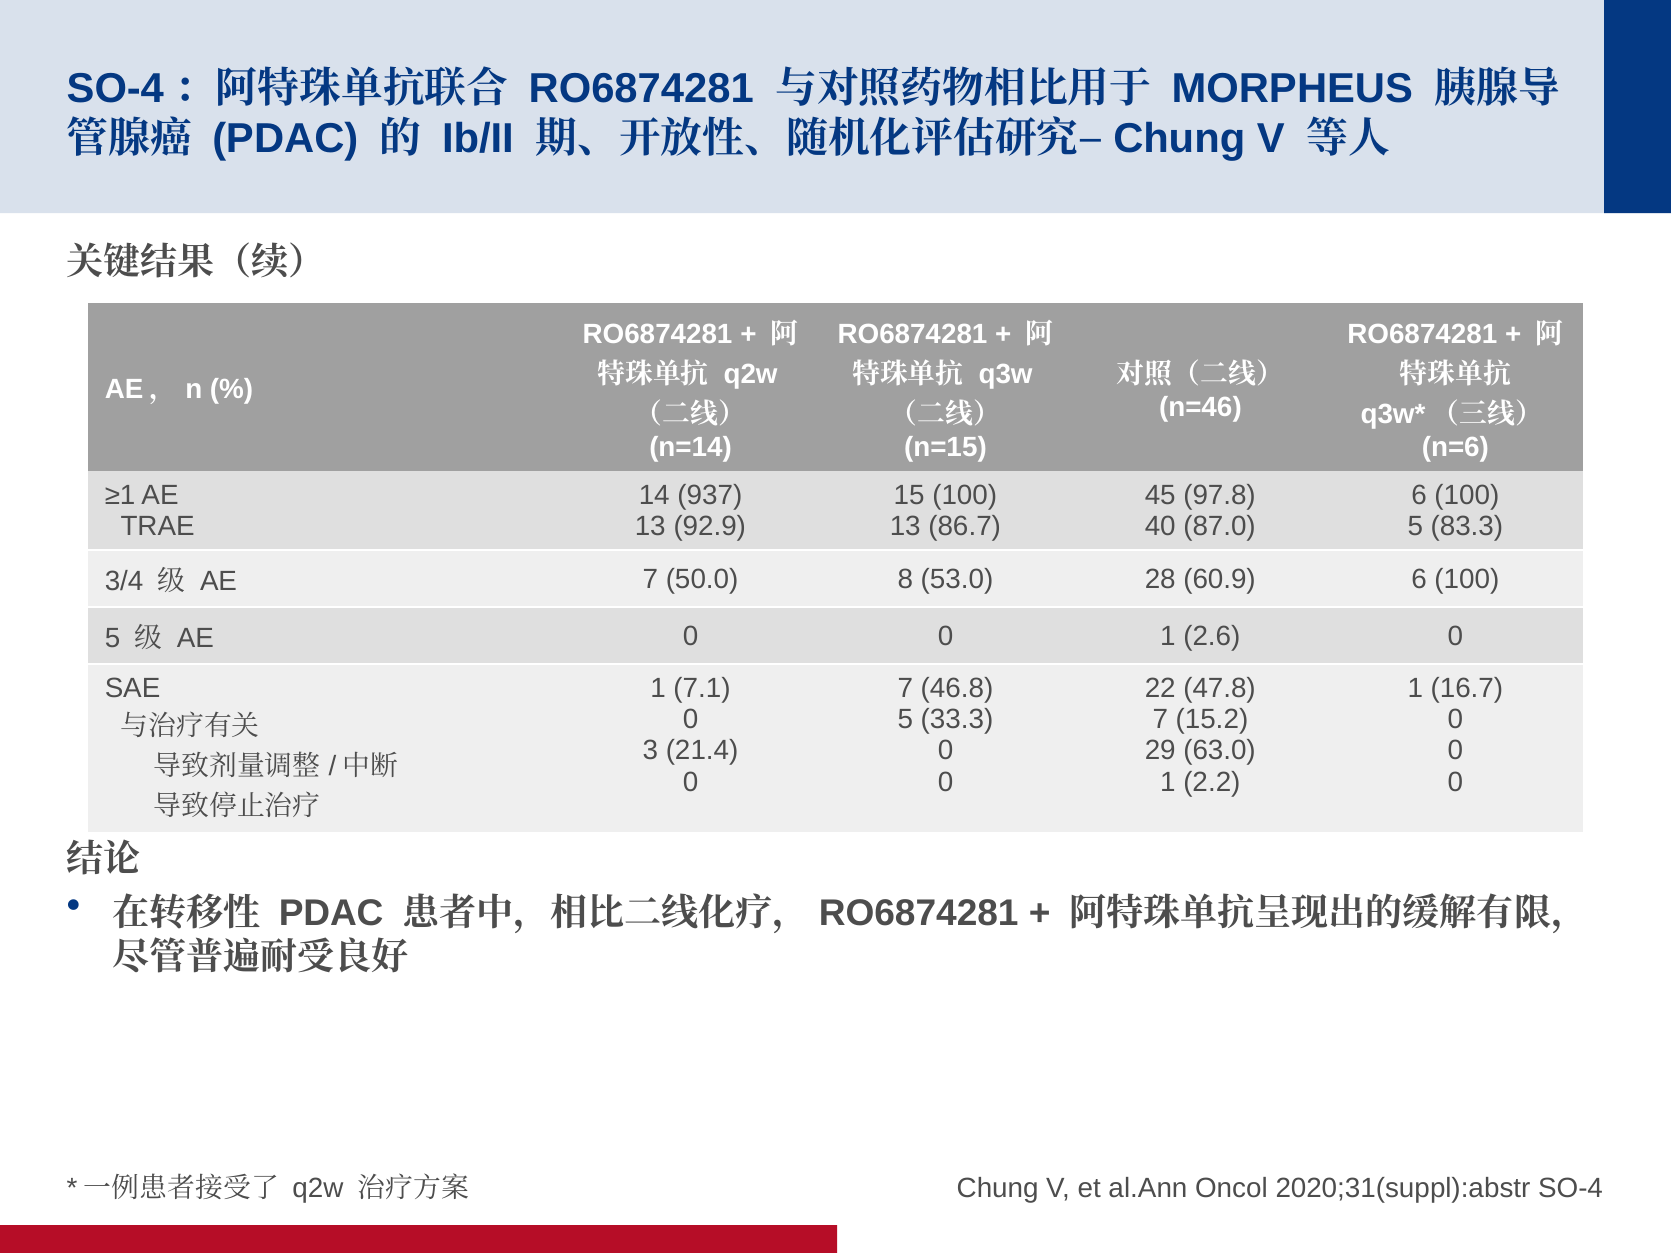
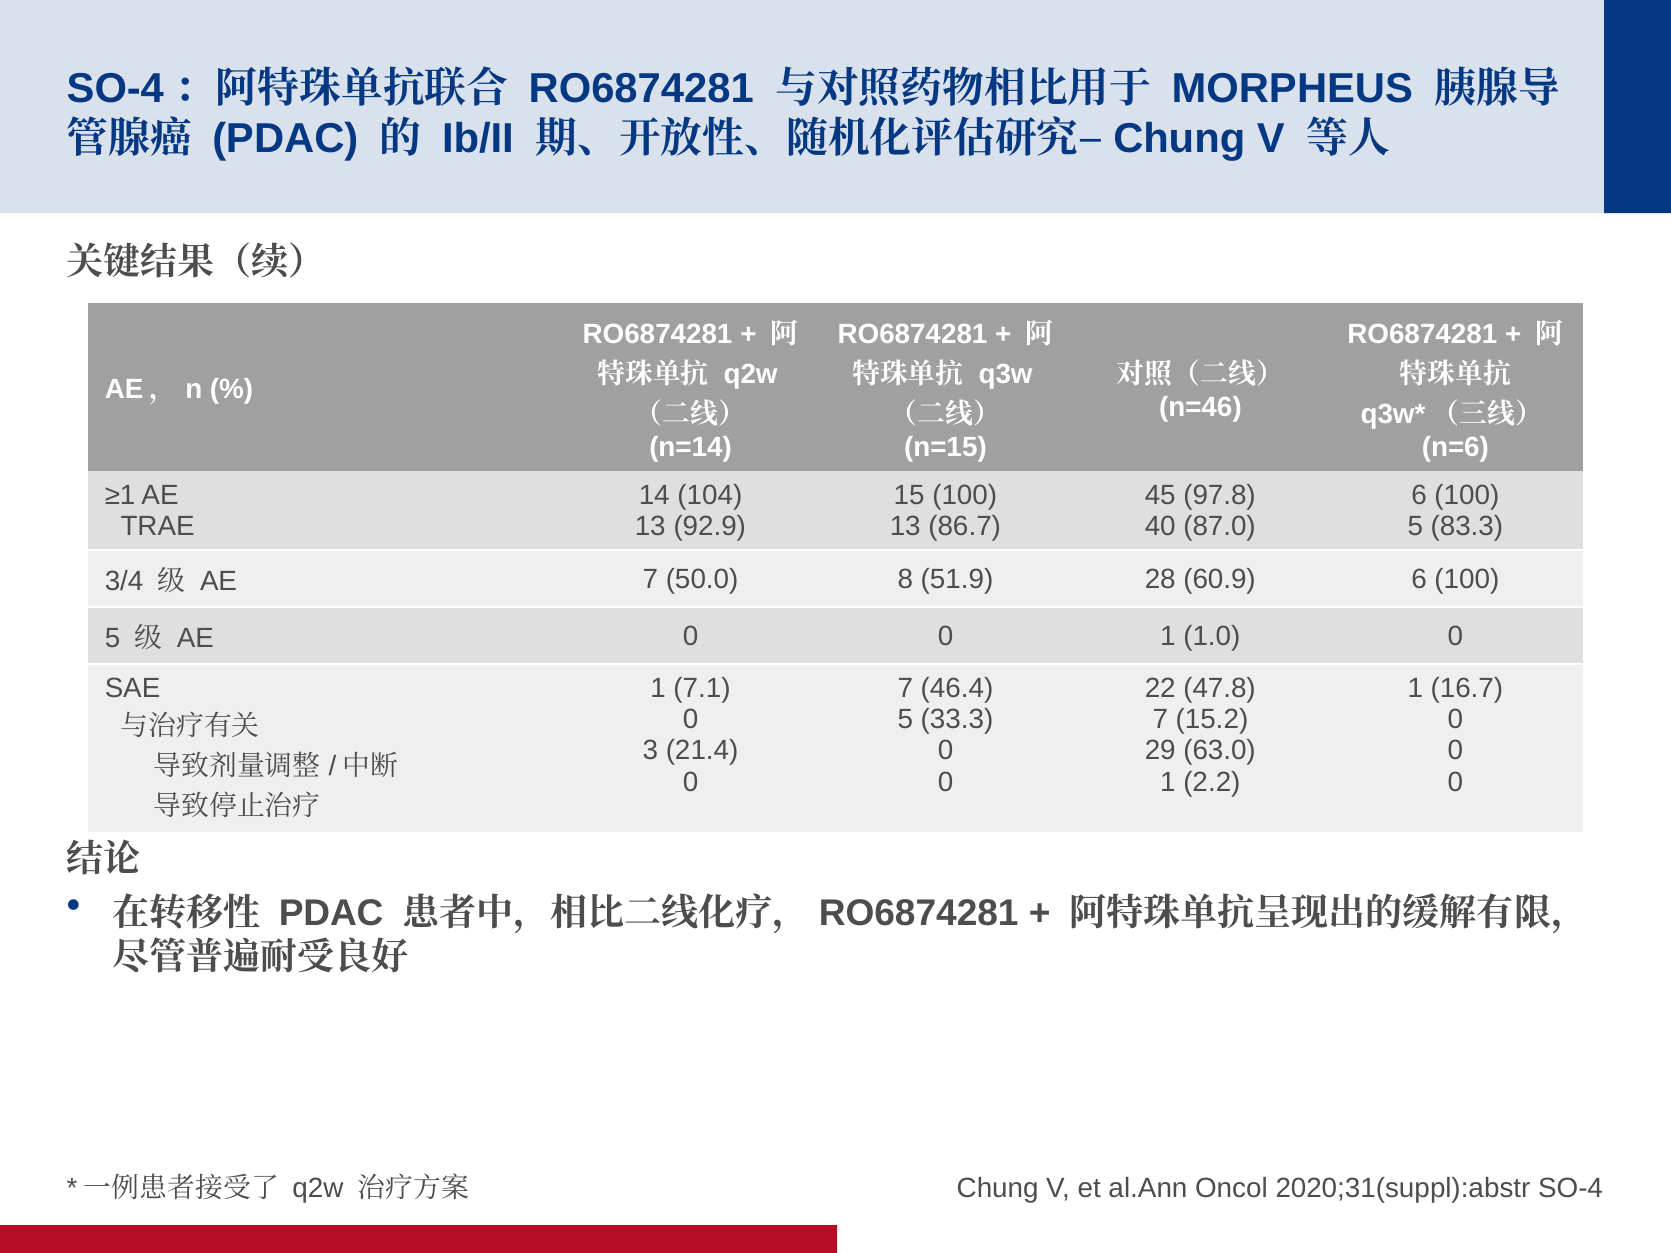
937: 937 -> 104 (710, 496)
53.0: 53.0 -> 51.9 (957, 579)
2.6: 2.6 -> 1.0 (1212, 636)
46.8: 46.8 -> 46.4 (957, 688)
